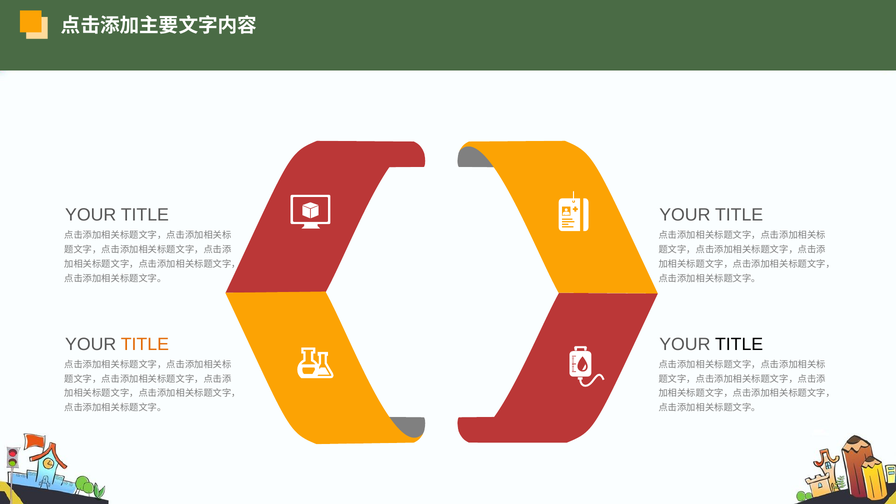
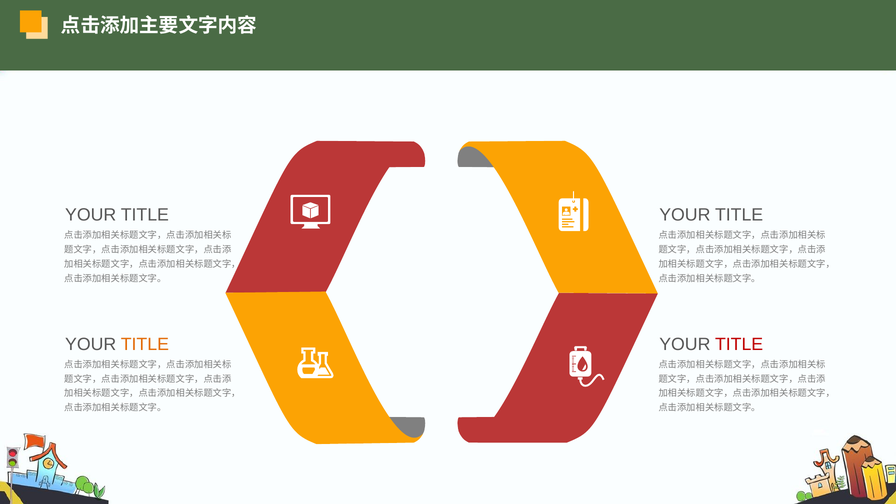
TITLE colour: black -> red (739, 344)
